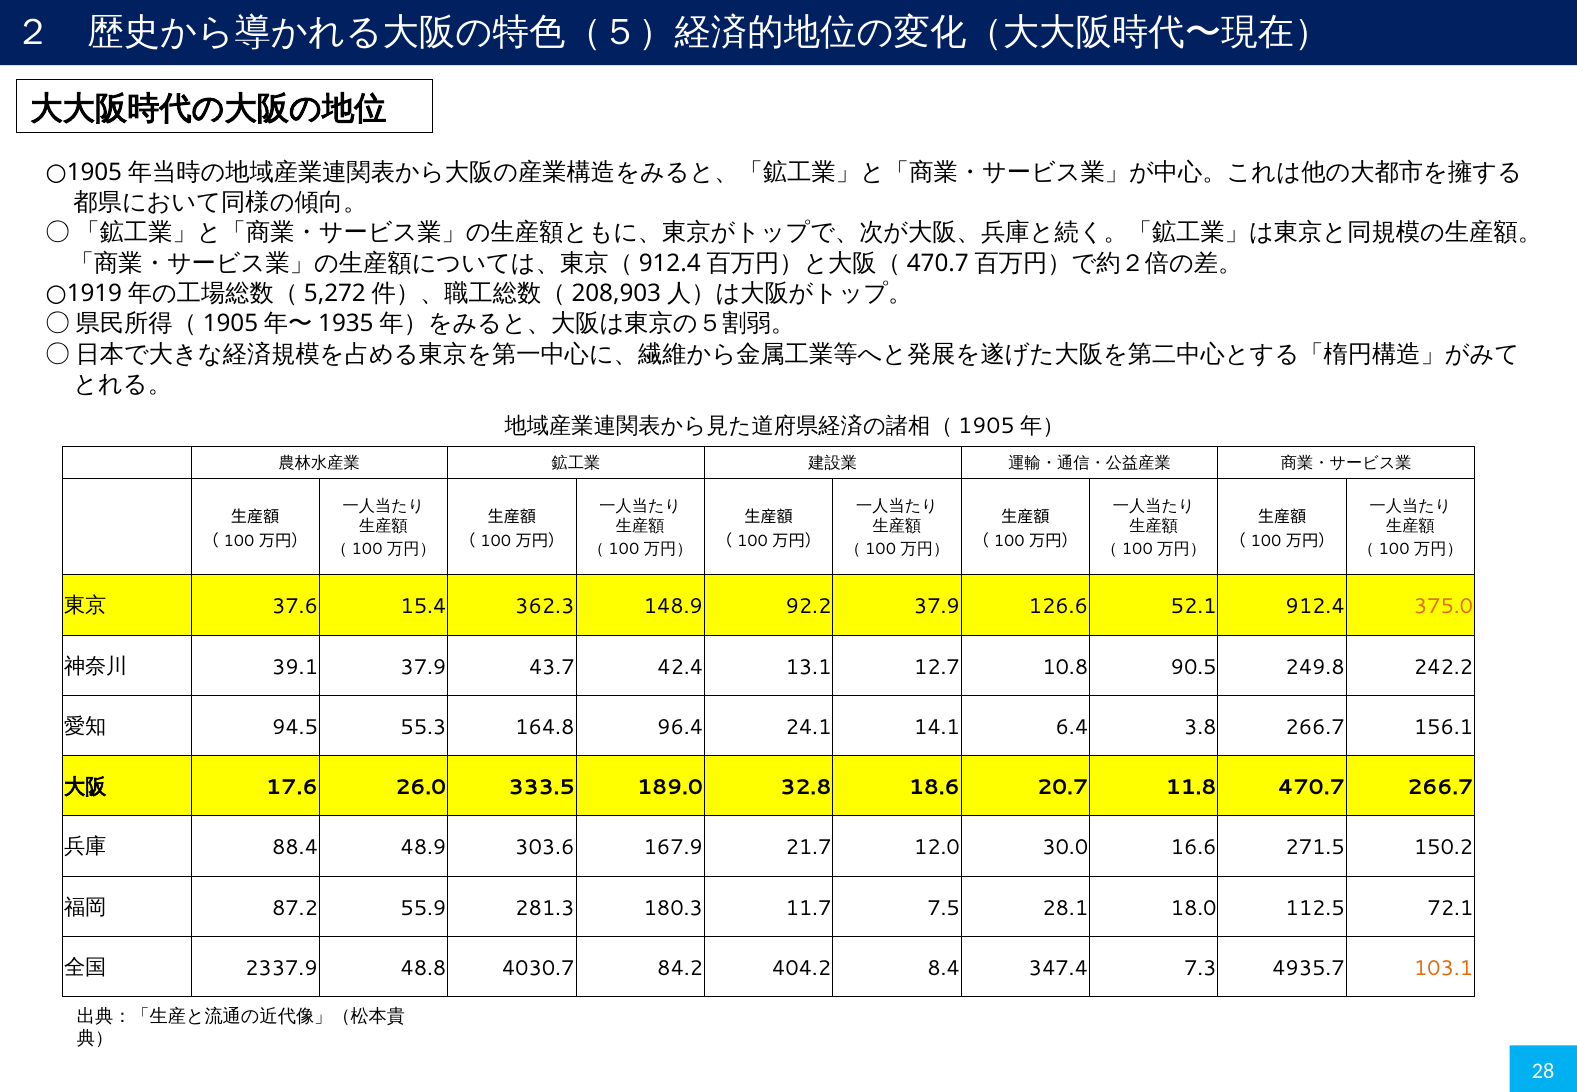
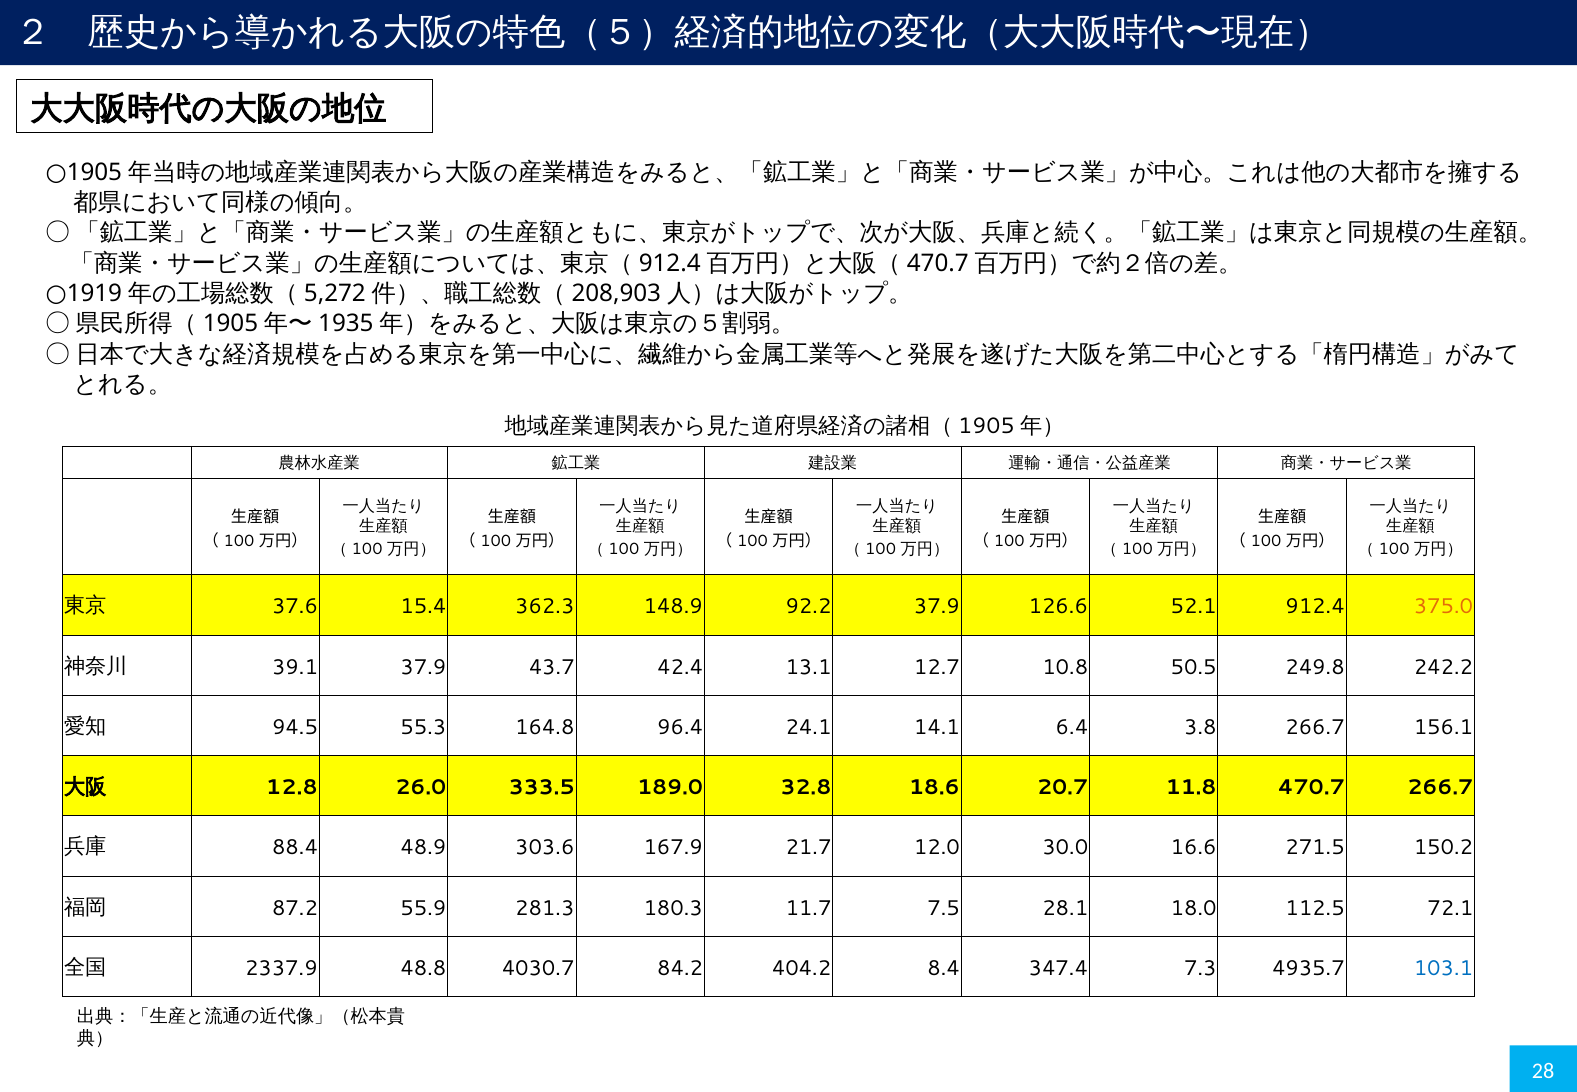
90.5: 90.5 -> 50.5 (1194, 667)
17.6: 17.6 -> 12.8 (292, 787)
103.1 colour: orange -> blue (1444, 968)
